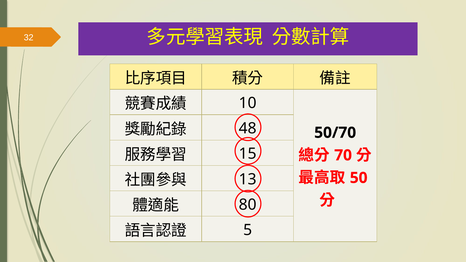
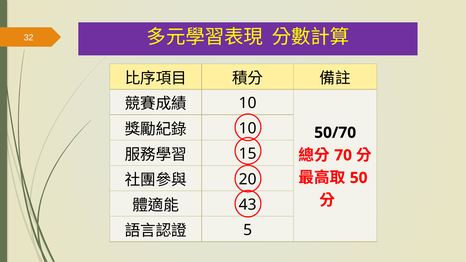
48: 48 -> 10 (248, 129)
13: 13 -> 20 (248, 179)
80: 80 -> 43 (248, 205)
